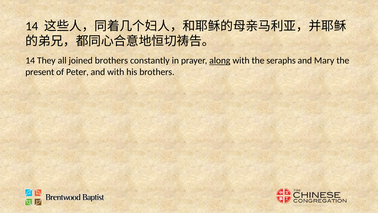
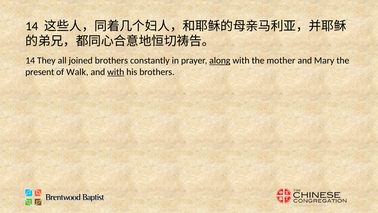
seraphs: seraphs -> mother (281, 61)
Peter: Peter -> Walk (77, 72)
with underline: none -> present (116, 72)
